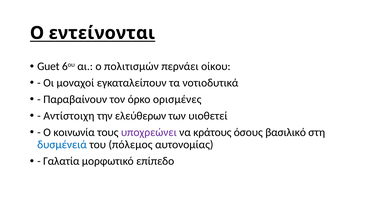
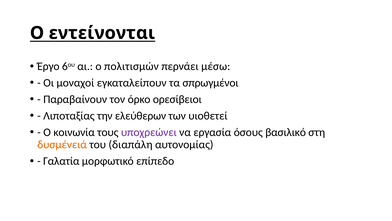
Guet: Guet -> Έργο (48, 66)
οίκου: οίκου -> μέσω (216, 66)
νοτιοδυτικά: νοτιοδυτικά -> σπρωγμένοι (211, 83)
ορισμένες: ορισμένες -> ορεσίβειοι (177, 99)
Αντίστοιχη: Αντίστοιχη -> Λιποταξίας (69, 116)
κράτους: κράτους -> εργασία (212, 132)
δυσμένειά colour: blue -> orange (62, 144)
πόλεμος: πόλεμος -> διαπάλη (131, 144)
